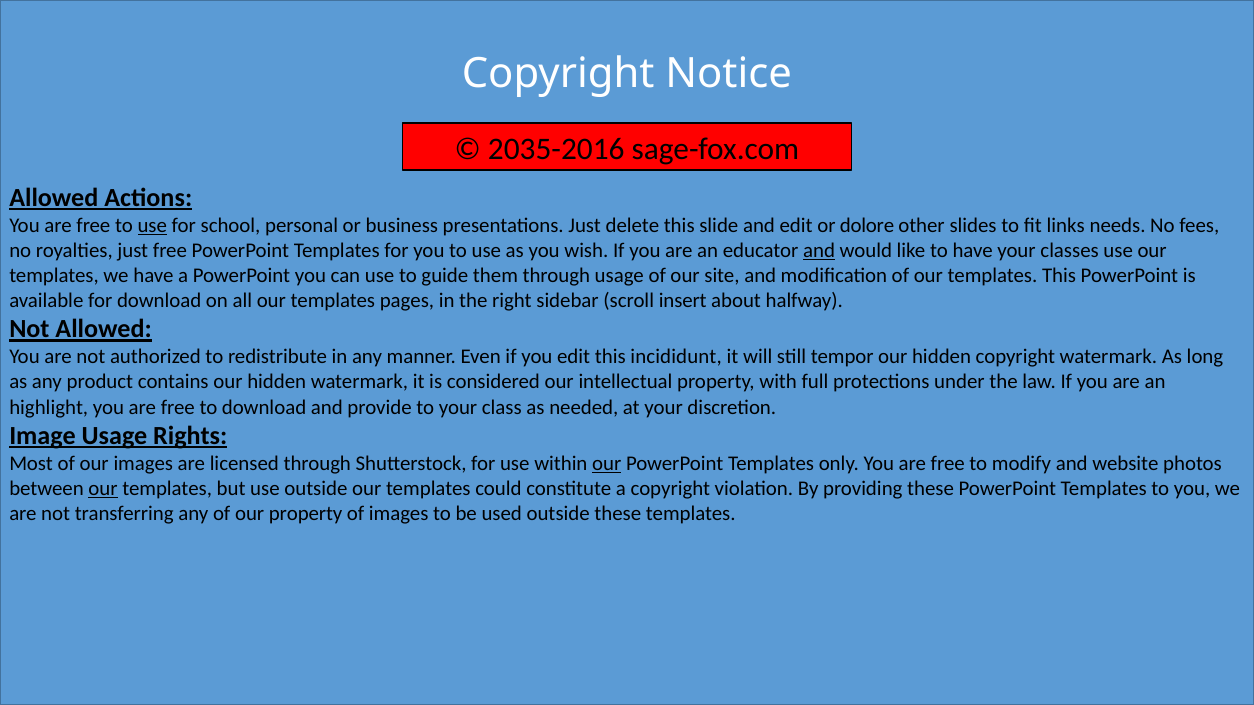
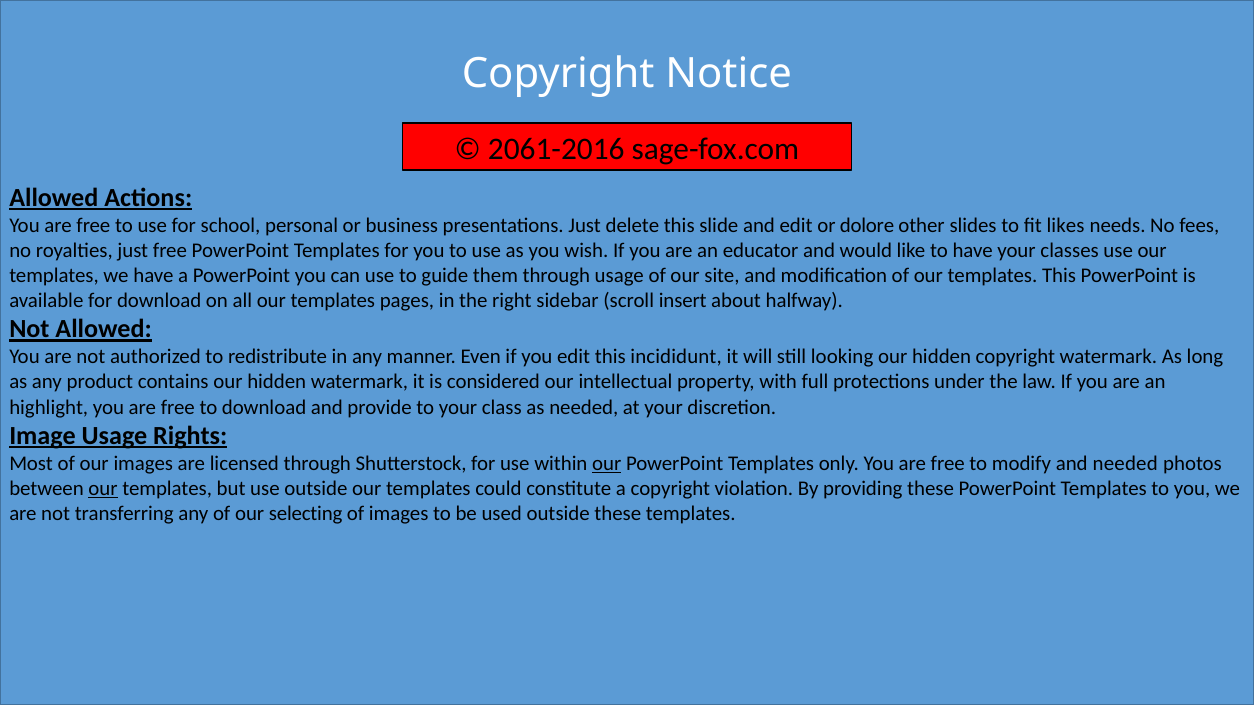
2035-2016: 2035-2016 -> 2061-2016 (556, 149)
use underline: present -> none (152, 226)
links: links -> likes (1066, 226)
and underline: present -> none (819, 251)
tempor: tempor -> looking (842, 357)
and website: website -> needed (1125, 464)
our property: property -> selecting (306, 514)
